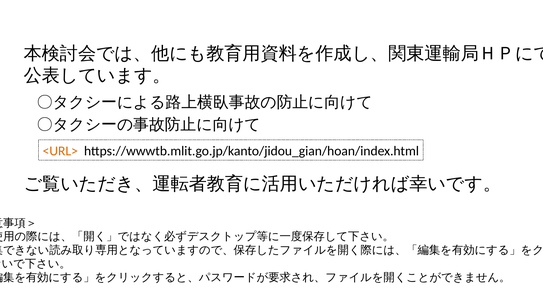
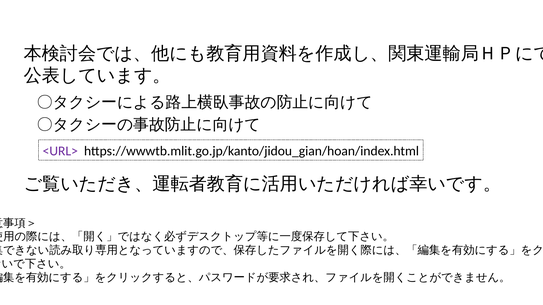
<URL> colour: orange -> purple (60, 151)
